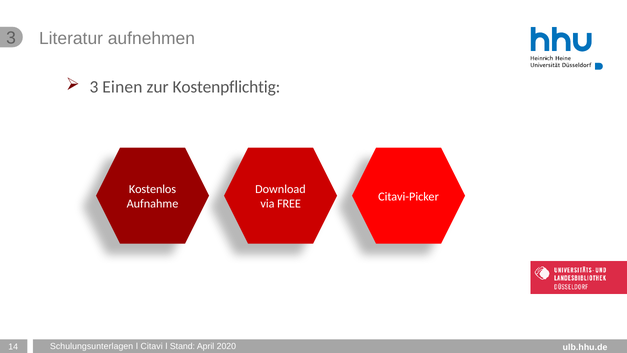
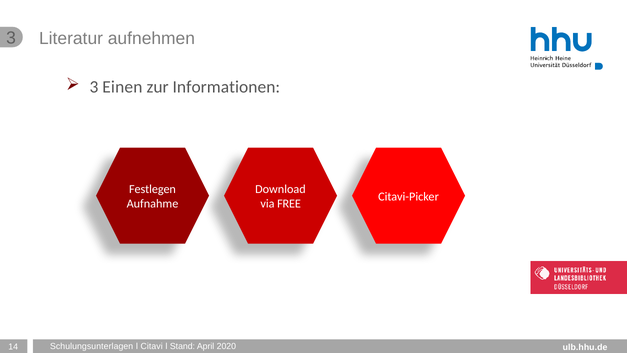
Kostenpflichtig: Kostenpflichtig -> Informationen (226, 87)
Kostenlos: Kostenlos -> Festlegen (152, 189)
